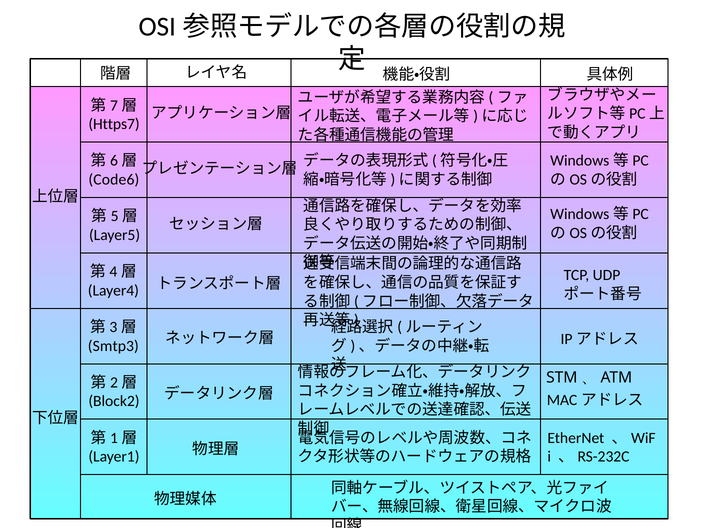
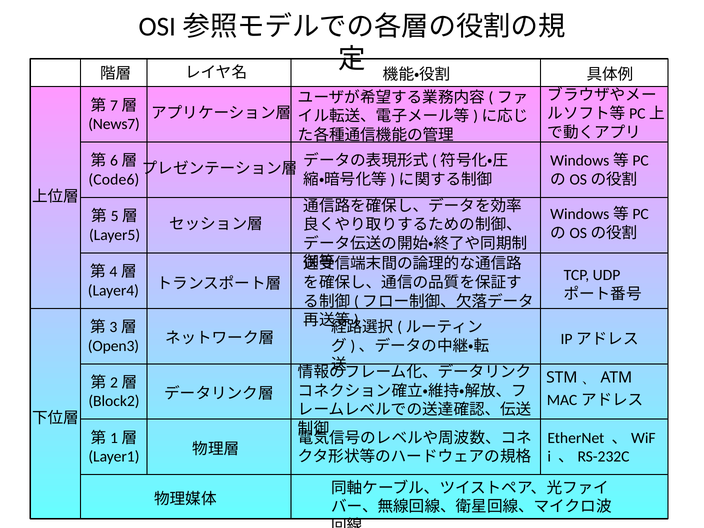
Https7: Https7 -> News7 (114, 124)
Smtp3: Smtp3 -> Open3 (113, 346)
